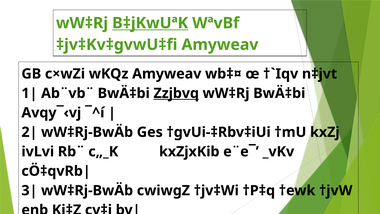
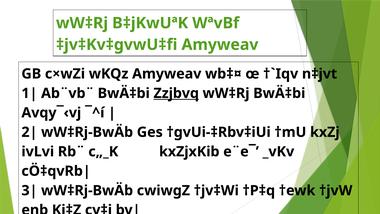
B‡jKwUªK underline: present -> none (150, 23)
